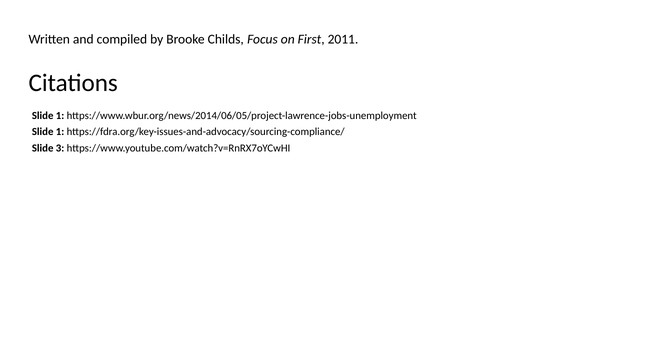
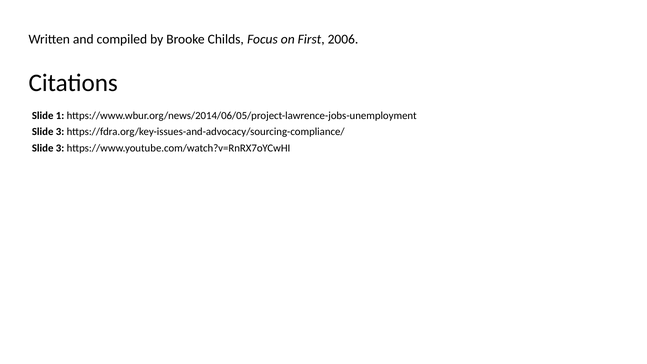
2011: 2011 -> 2006 (343, 39)
1: 1 -> 3 (60, 132)
